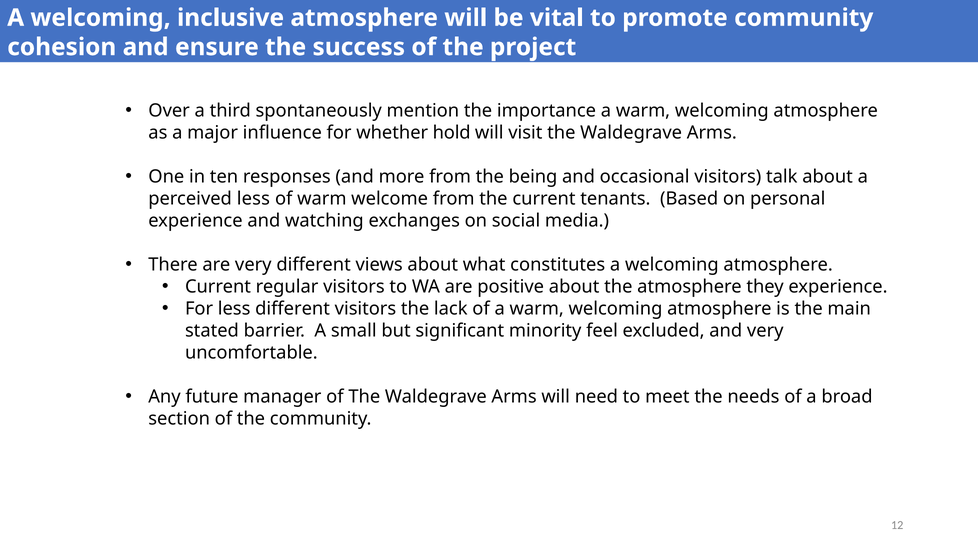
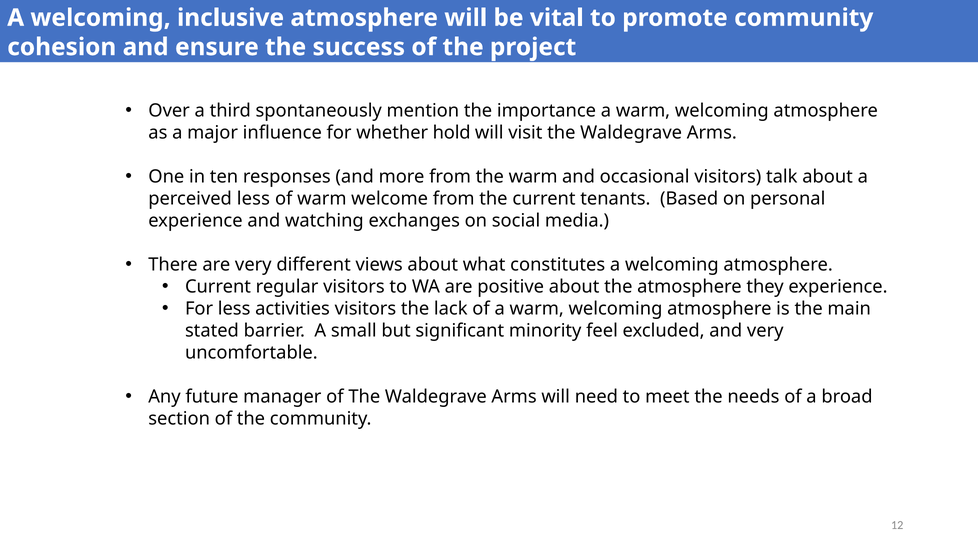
the being: being -> warm (533, 177)
less different: different -> activities (293, 309)
